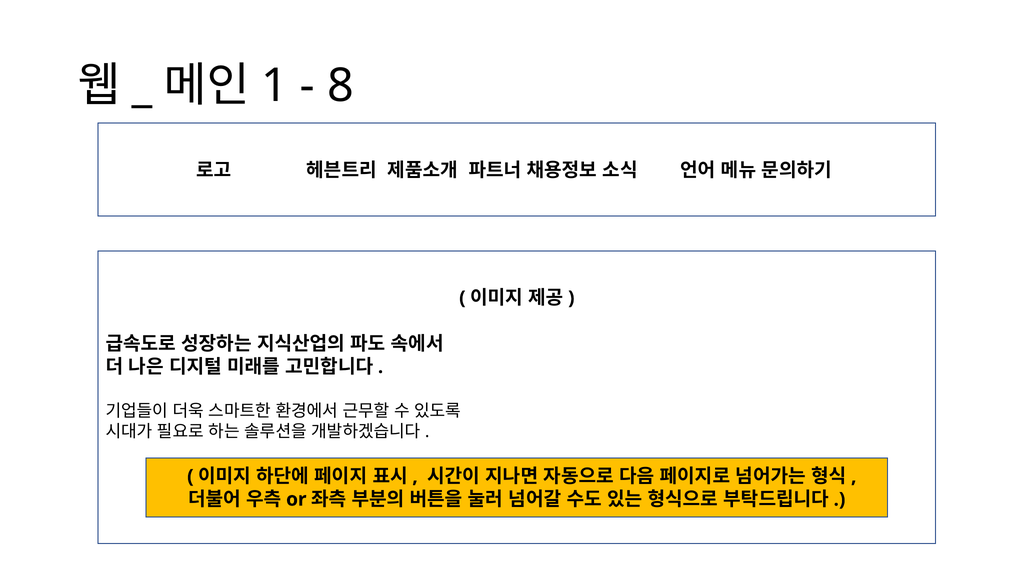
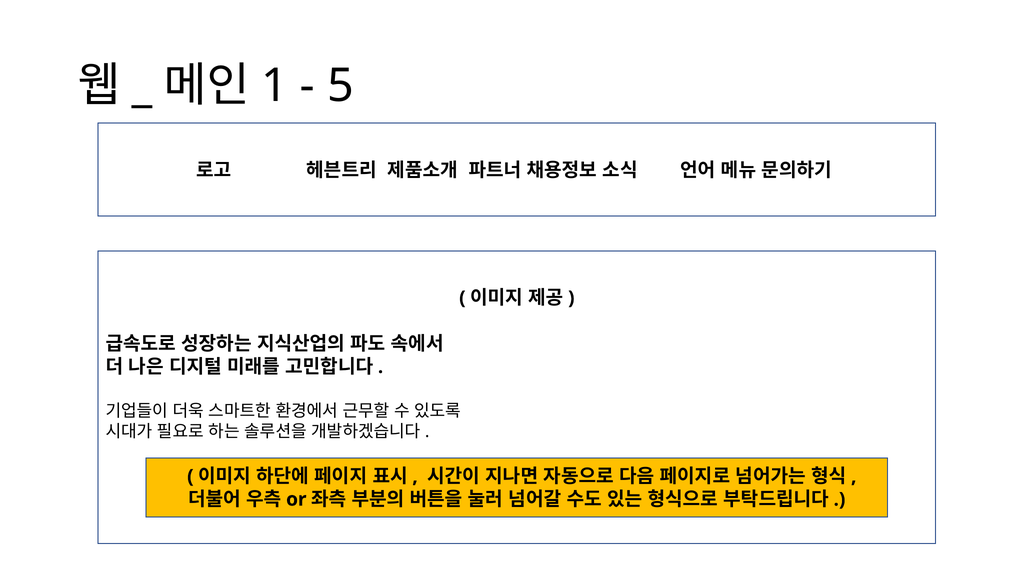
8: 8 -> 5 (340, 86)
